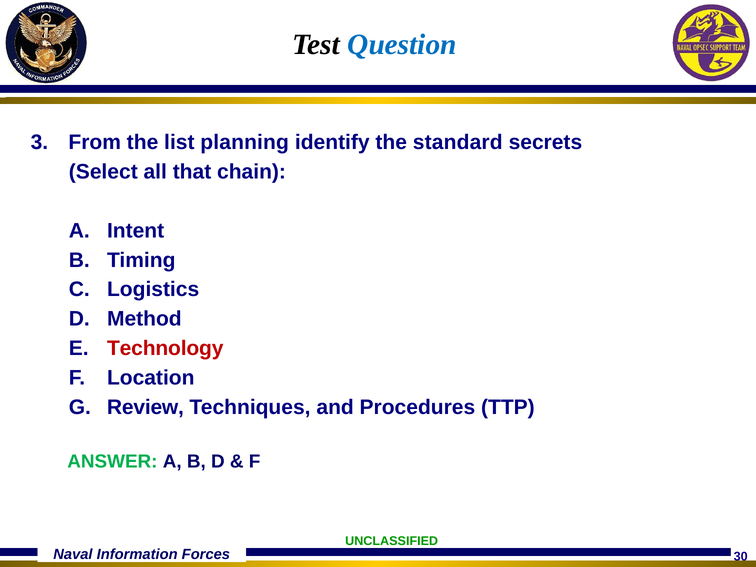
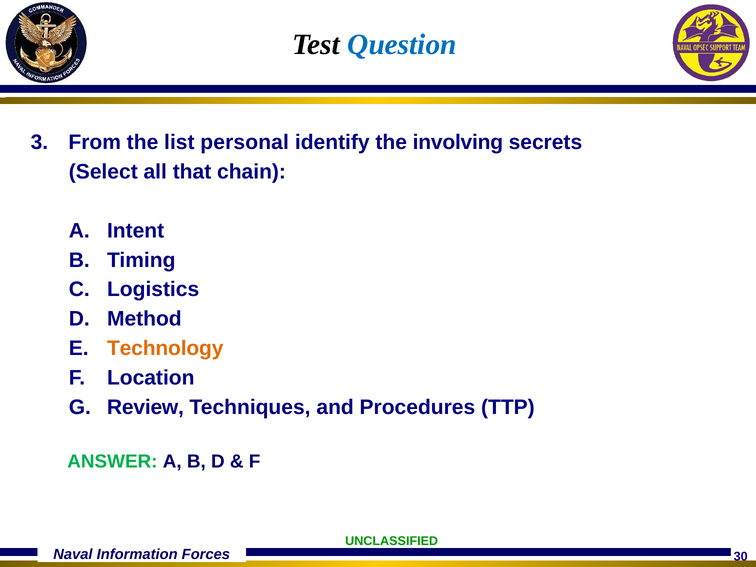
planning: planning -> personal (245, 142)
standard: standard -> involving (458, 142)
Technology colour: red -> orange (165, 348)
